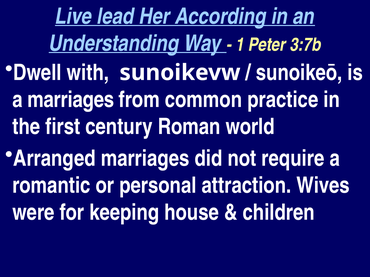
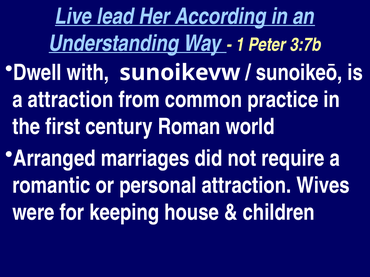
a marriages: marriages -> attraction (71, 100)
